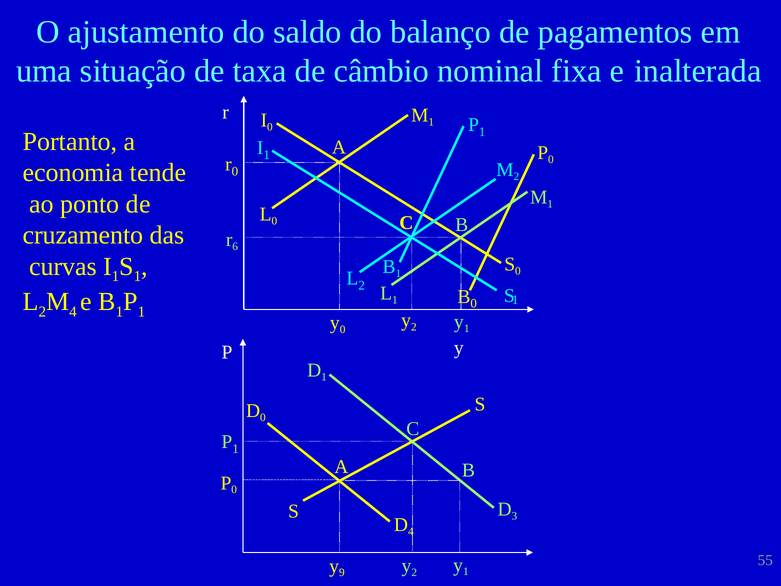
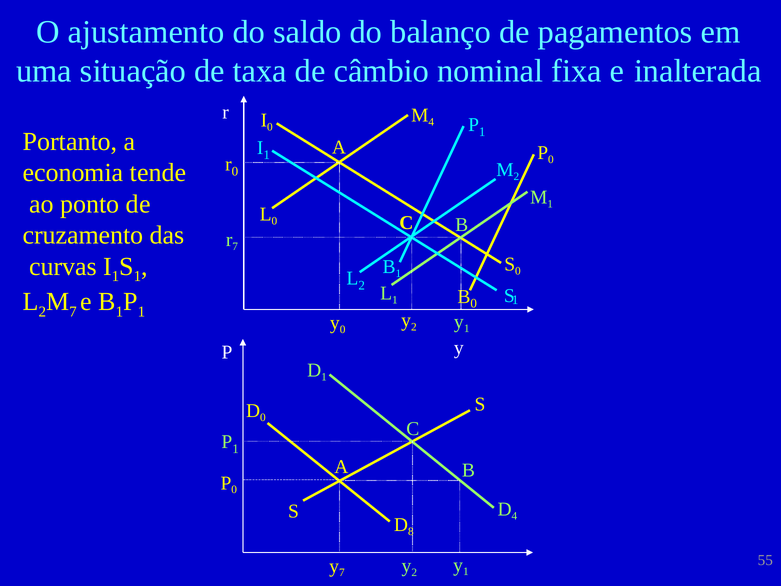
1: 1 -> 4 (431, 122)
r 6: 6 -> 7 (235, 246)
4: 4 -> 7 (73, 312)
3: 3 -> 4 (514, 516)
4: 4 -> 8 (411, 531)
y 9: 9 -> 7 (342, 572)
